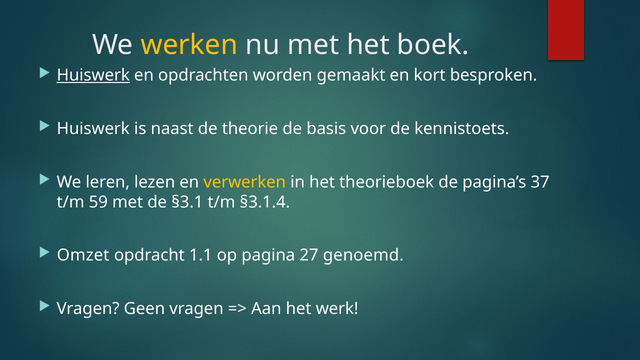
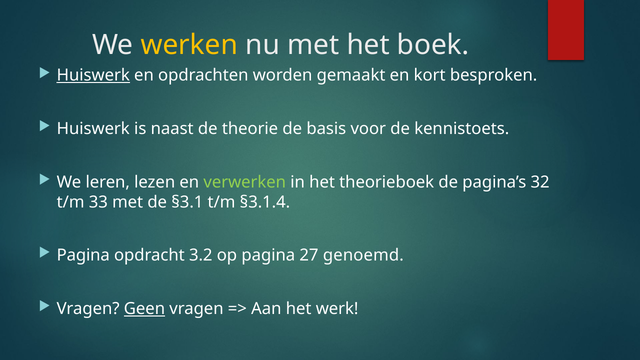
verwerken colour: yellow -> light green (245, 182)
37: 37 -> 32 (540, 182)
59: 59 -> 33 (98, 202)
Omzet: Omzet -> Pagina (83, 255)
1.1: 1.1 -> 3.2 (201, 255)
Geen underline: none -> present (144, 309)
